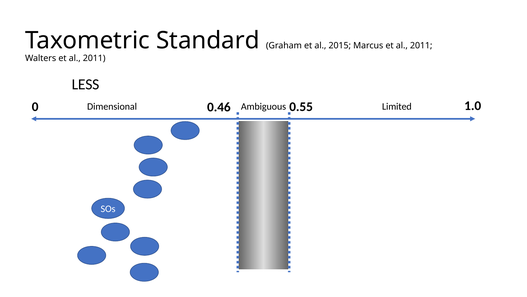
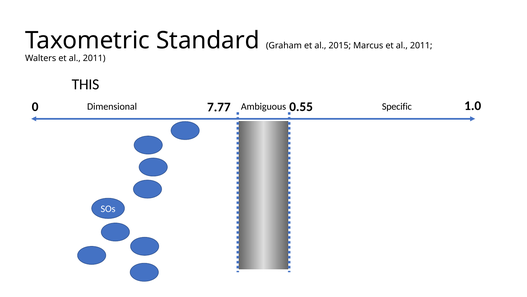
LESS: LESS -> THIS (85, 84)
0.46: 0.46 -> 7.77 (219, 107)
Limited: Limited -> Specific (397, 106)
